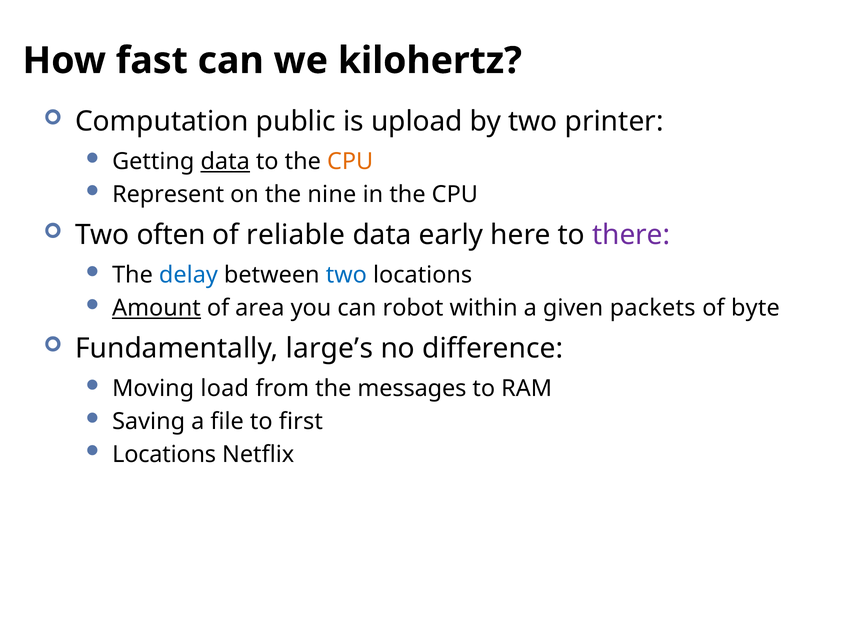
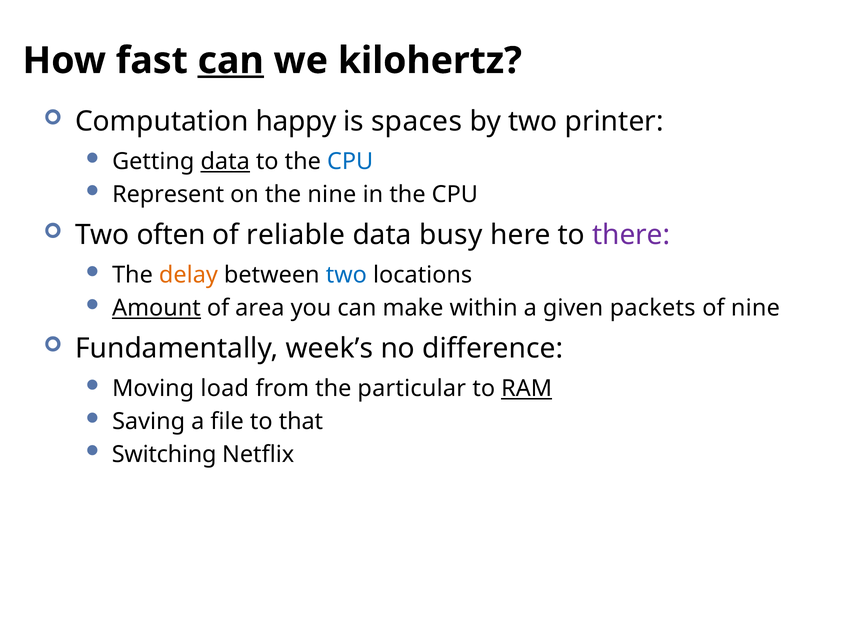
can underline: none -> present (231, 61)
public: public -> happy (296, 122)
upload: upload -> spaces (417, 122)
CPU colour: orange -> blue (350, 162)
early: early -> busy (451, 235)
delay colour: blue -> orange (188, 275)
robot: robot -> make (413, 308)
of byte: byte -> nine (755, 308)
large’s: large’s -> week’s (329, 349)
messages: messages -> particular (412, 389)
RAM underline: none -> present (527, 389)
first: first -> that (301, 422)
Locations: Locations -> Switching (164, 454)
